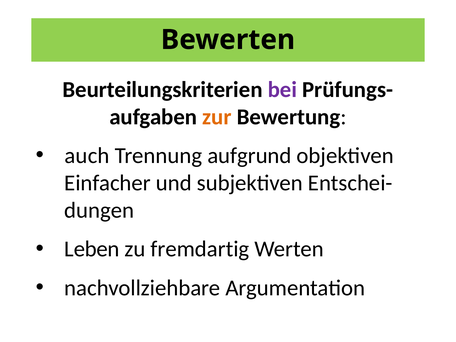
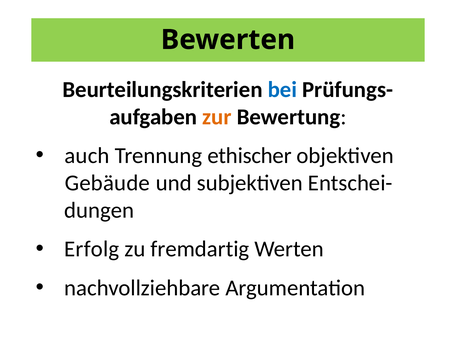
bei colour: purple -> blue (282, 90)
aufgrund: aufgrund -> ethischer (250, 156)
Einfacher: Einfacher -> Gebäude (107, 183)
Leben: Leben -> Erfolg (92, 249)
